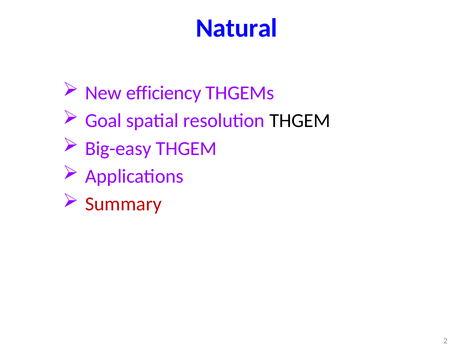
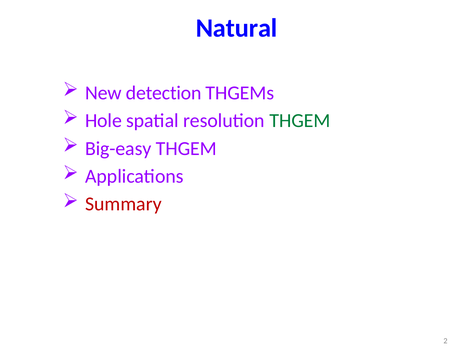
efficiency: efficiency -> detection (164, 93)
Goal: Goal -> Hole (103, 121)
THGEM colour: black -> green (300, 121)
